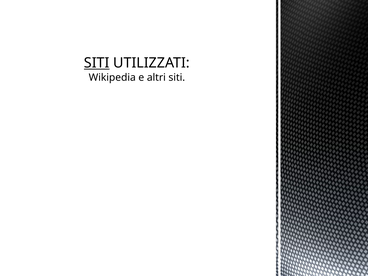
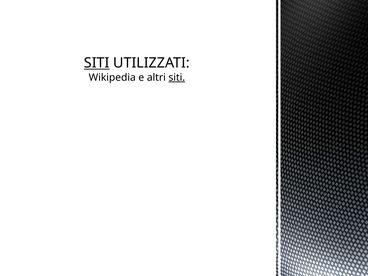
siti underline: none -> present (177, 77)
